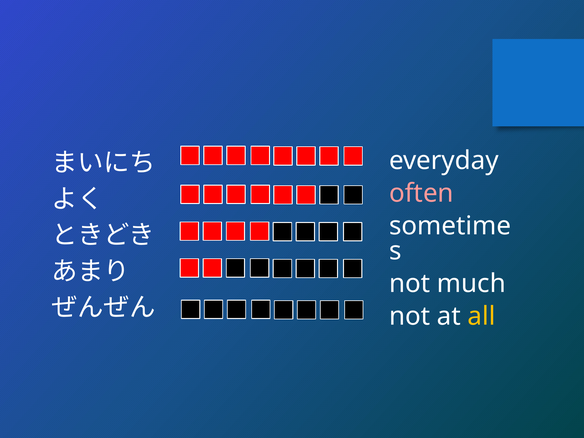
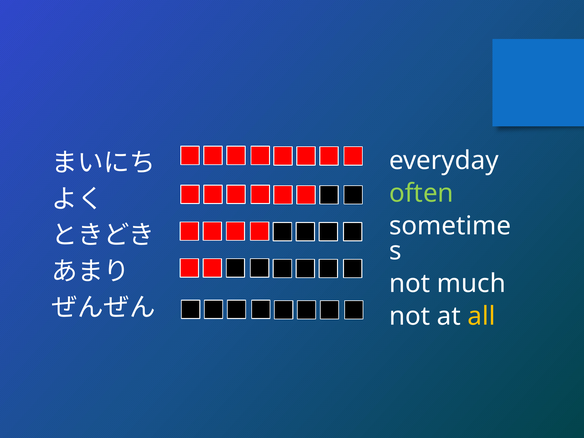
often colour: pink -> light green (421, 193)
